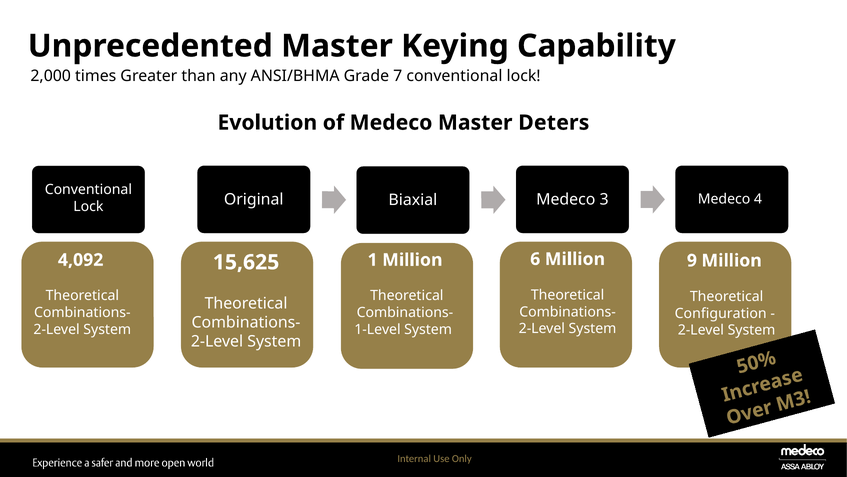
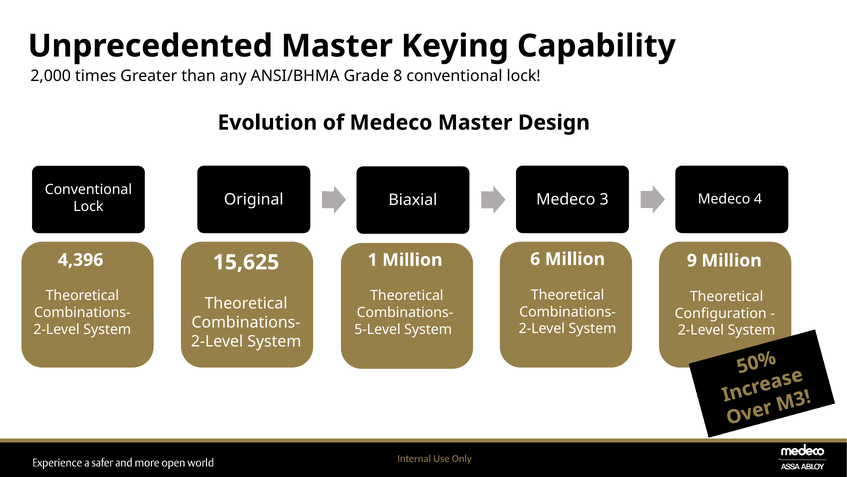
7: 7 -> 8 (398, 76)
Deters: Deters -> Design (554, 123)
4,092: 4,092 -> 4,396 (81, 260)
1-Level: 1-Level -> 5-Level (377, 329)
